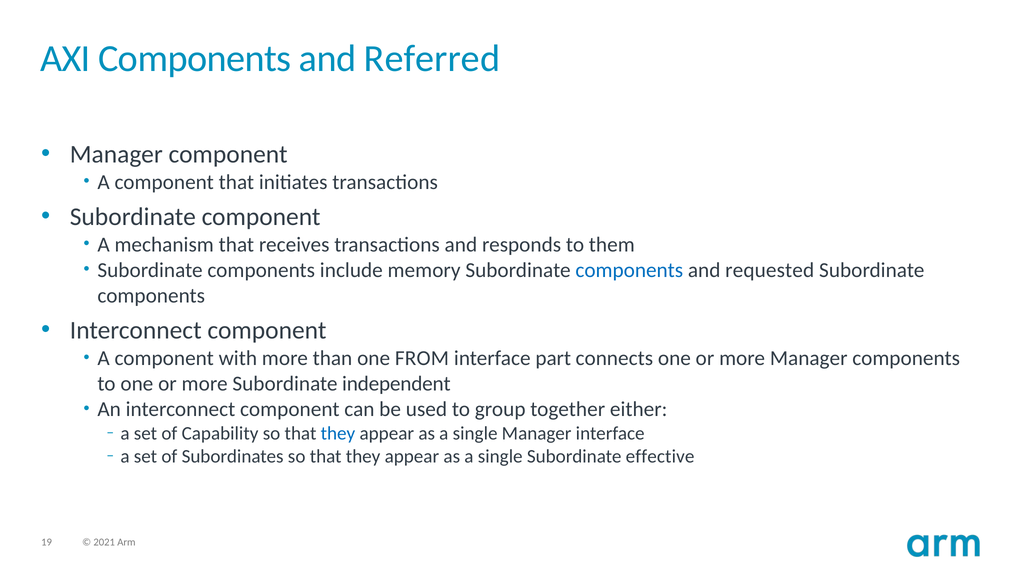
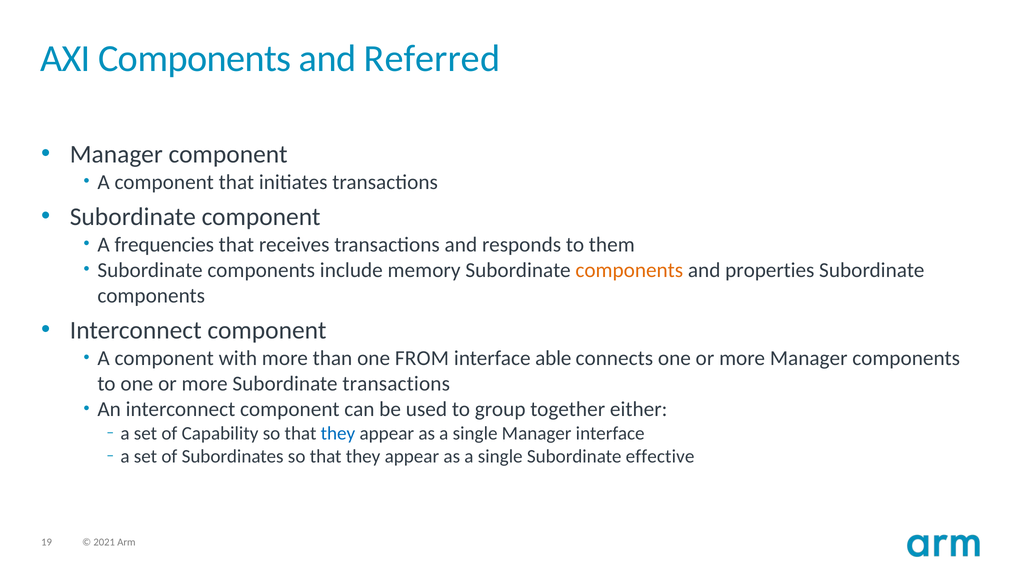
mechanism: mechanism -> frequencies (164, 245)
components colour: blue -> orange (629, 270)
requested: requested -> properties (770, 270)
part: part -> able (553, 358)
Subordinate independent: independent -> transactions (396, 384)
